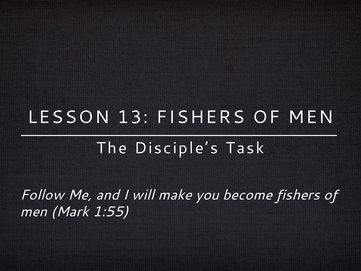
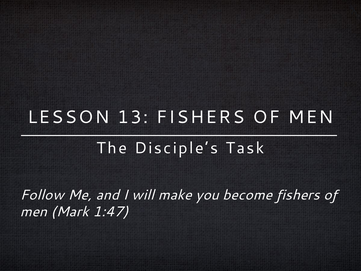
1:55: 1:55 -> 1:47 (110, 212)
